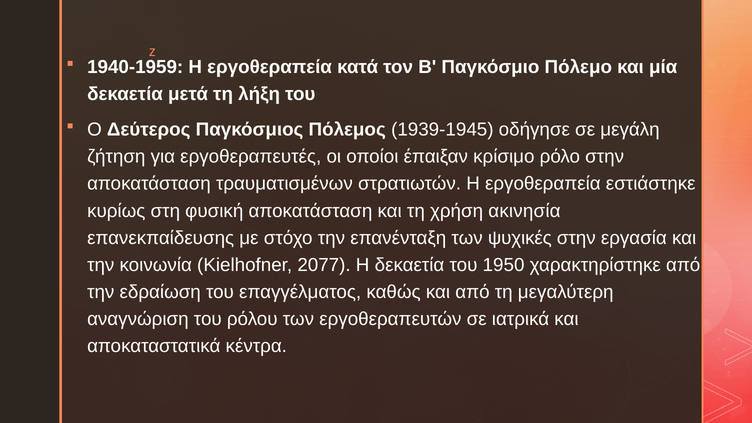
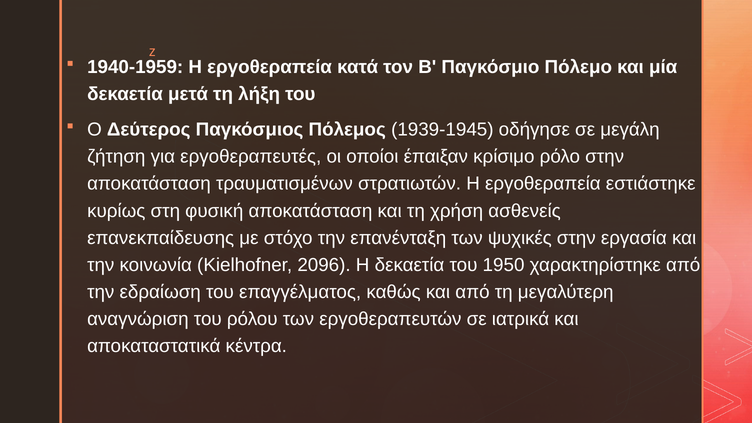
ακινησία: ακινησία -> ασθενείς (525, 211)
2077: 2077 -> 2096 (324, 265)
